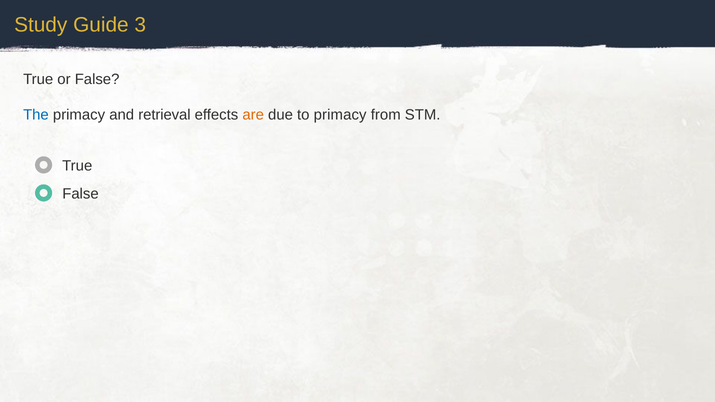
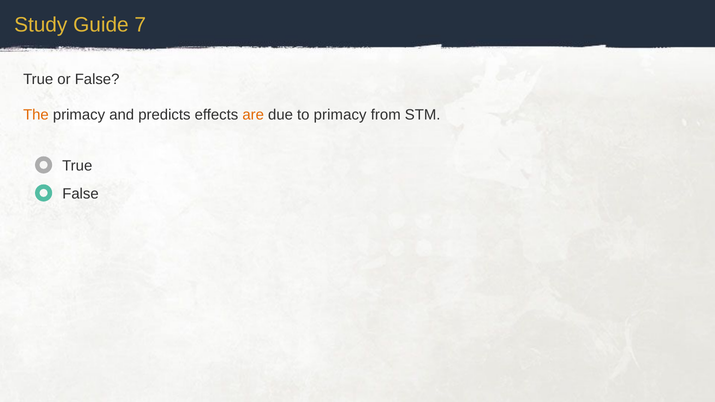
3: 3 -> 7 (140, 25)
The colour: blue -> orange (36, 115)
retrieval: retrieval -> predicts (164, 115)
